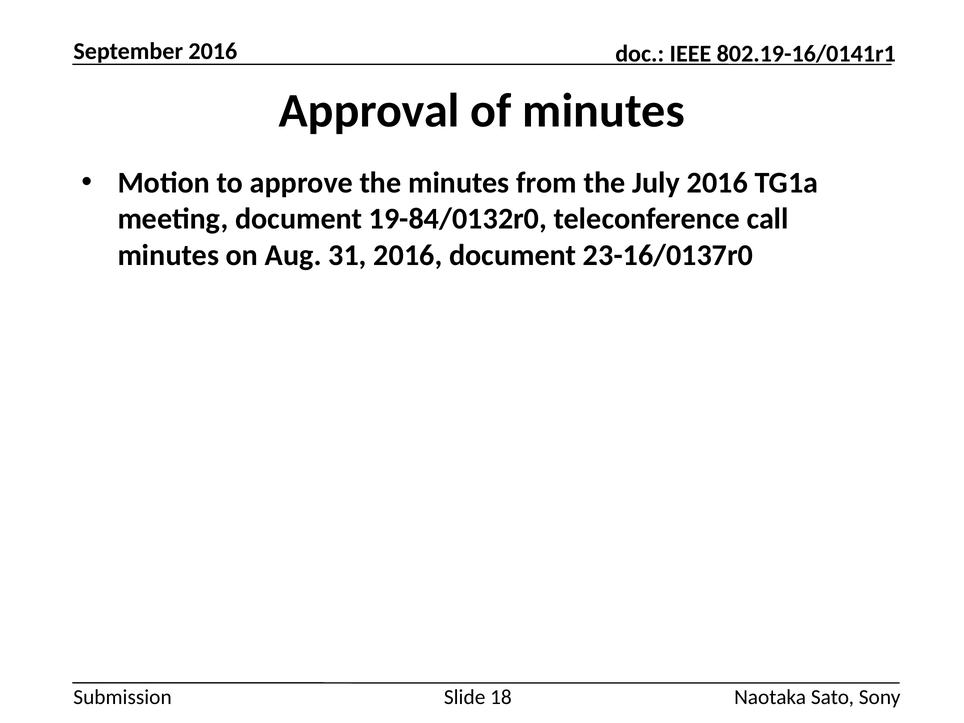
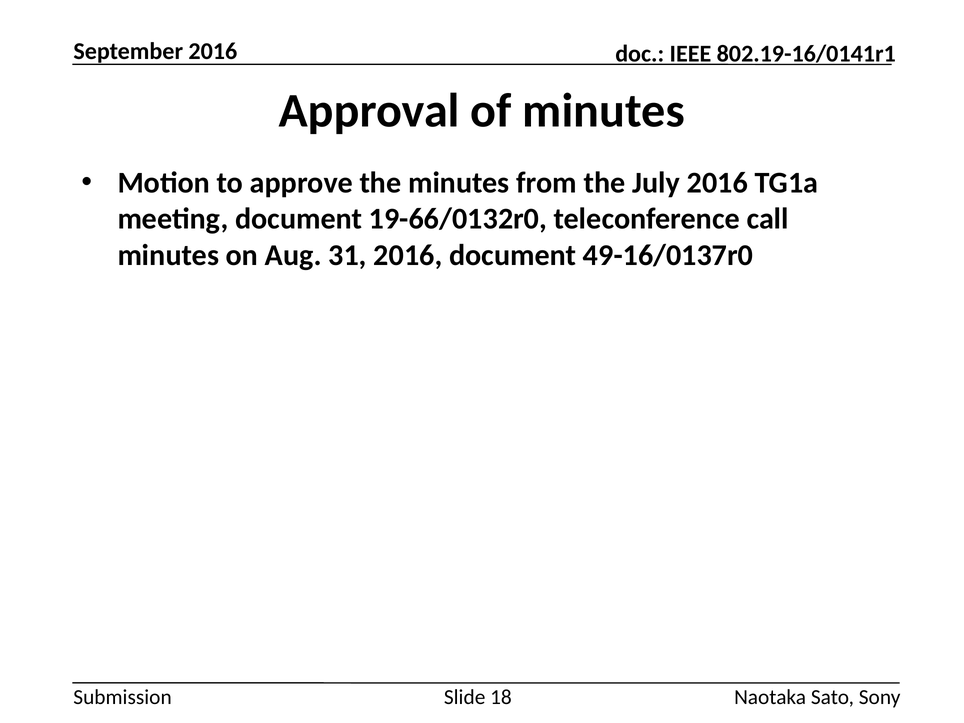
19-84/0132r0: 19-84/0132r0 -> 19-66/0132r0 (458, 219)
23-16/0137r0: 23-16/0137r0 -> 49-16/0137r0 (668, 255)
